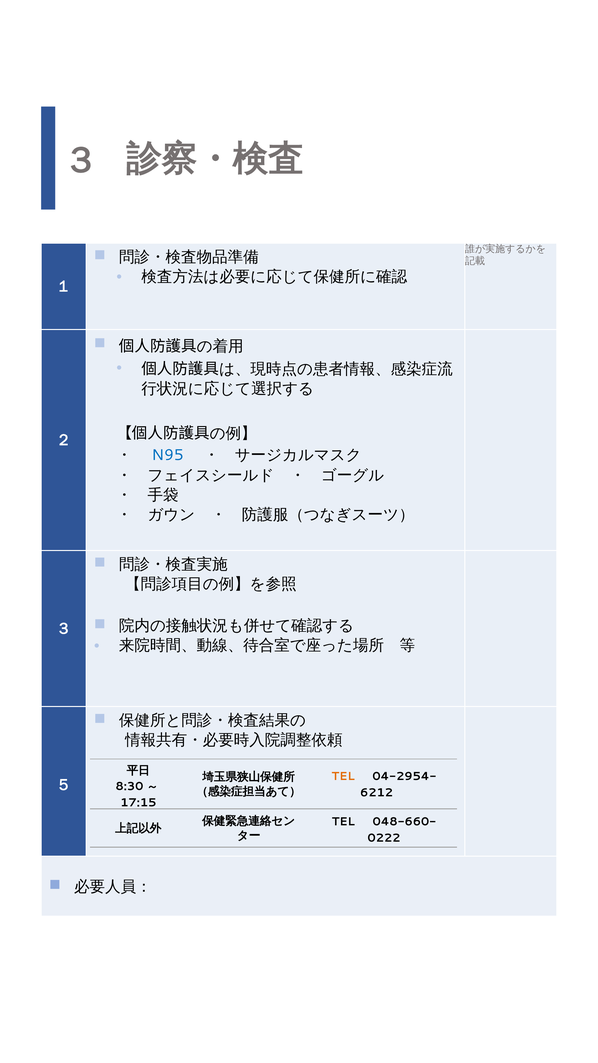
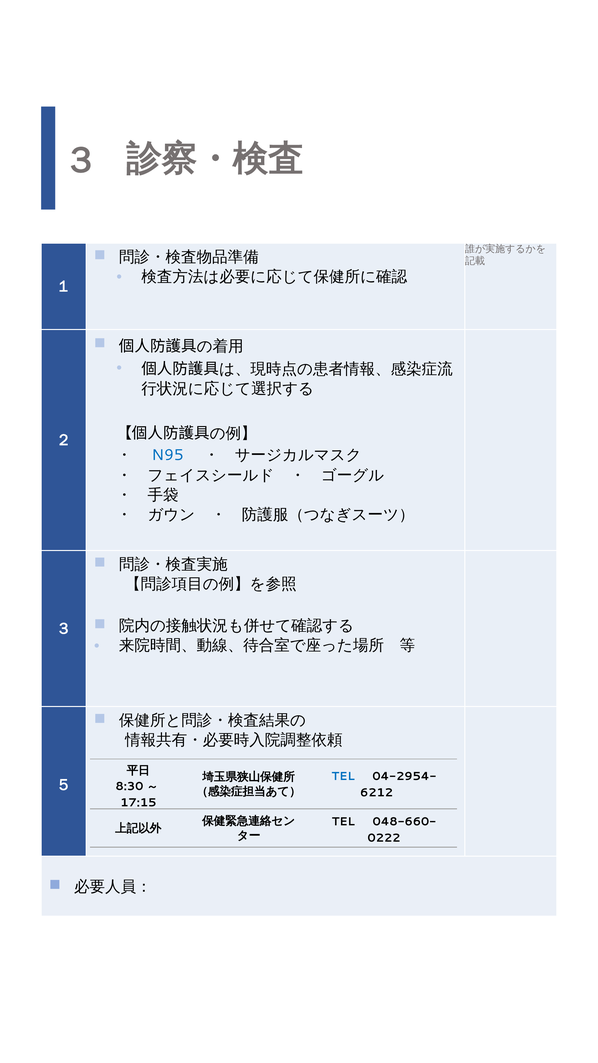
TEL colour: orange -> blue (343, 776)
